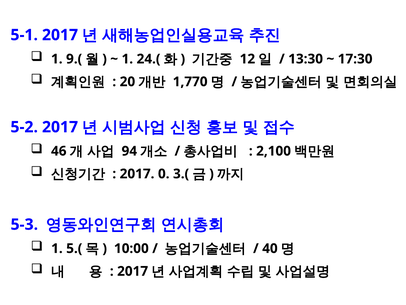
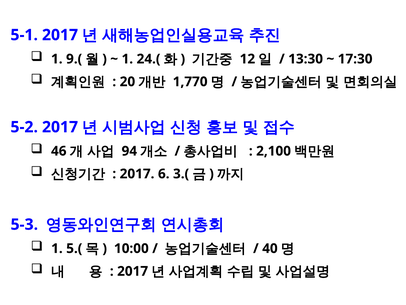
0: 0 -> 6 (164, 174)
